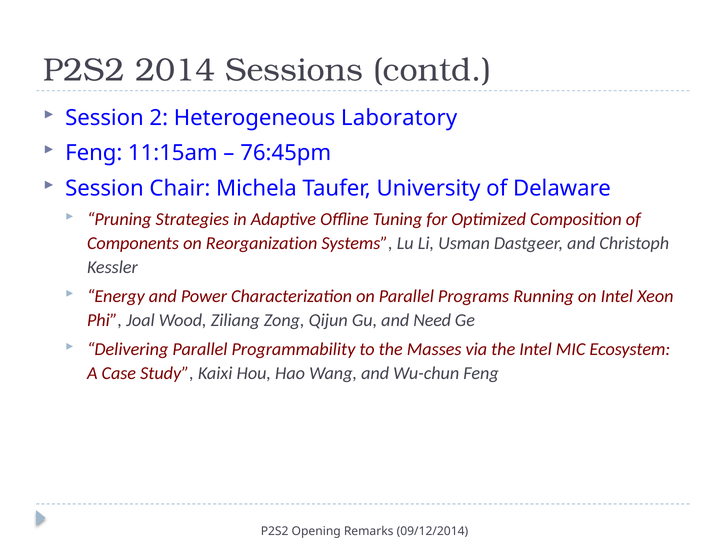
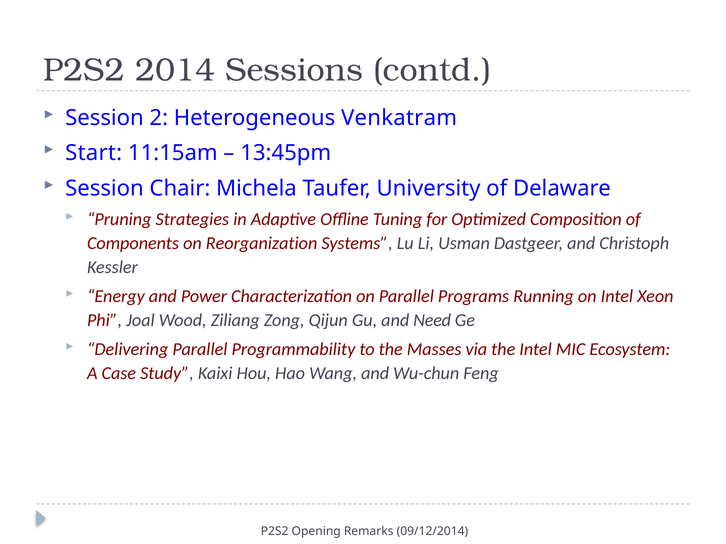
Laboratory: Laboratory -> Venkatram (399, 118)
Feng: Feng -> Start (94, 153)
76:45pm: 76:45pm -> 13:45pm (286, 153)
